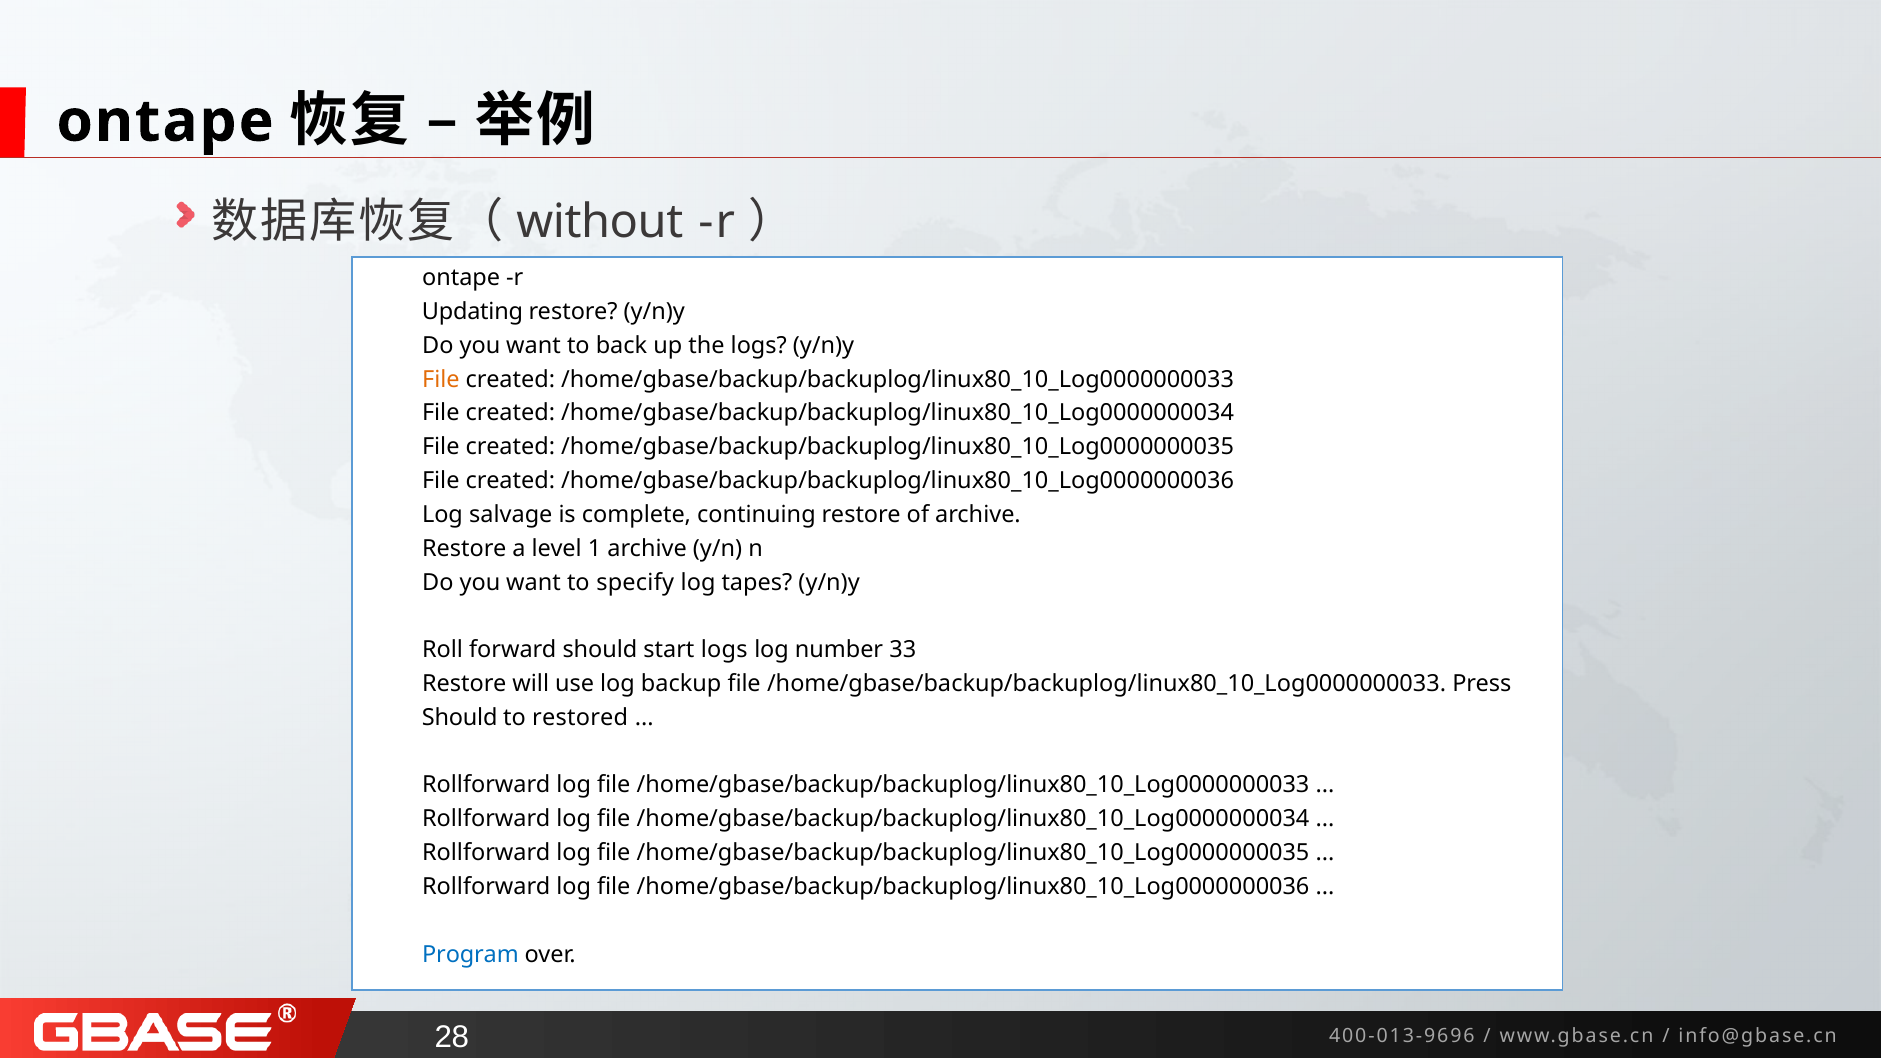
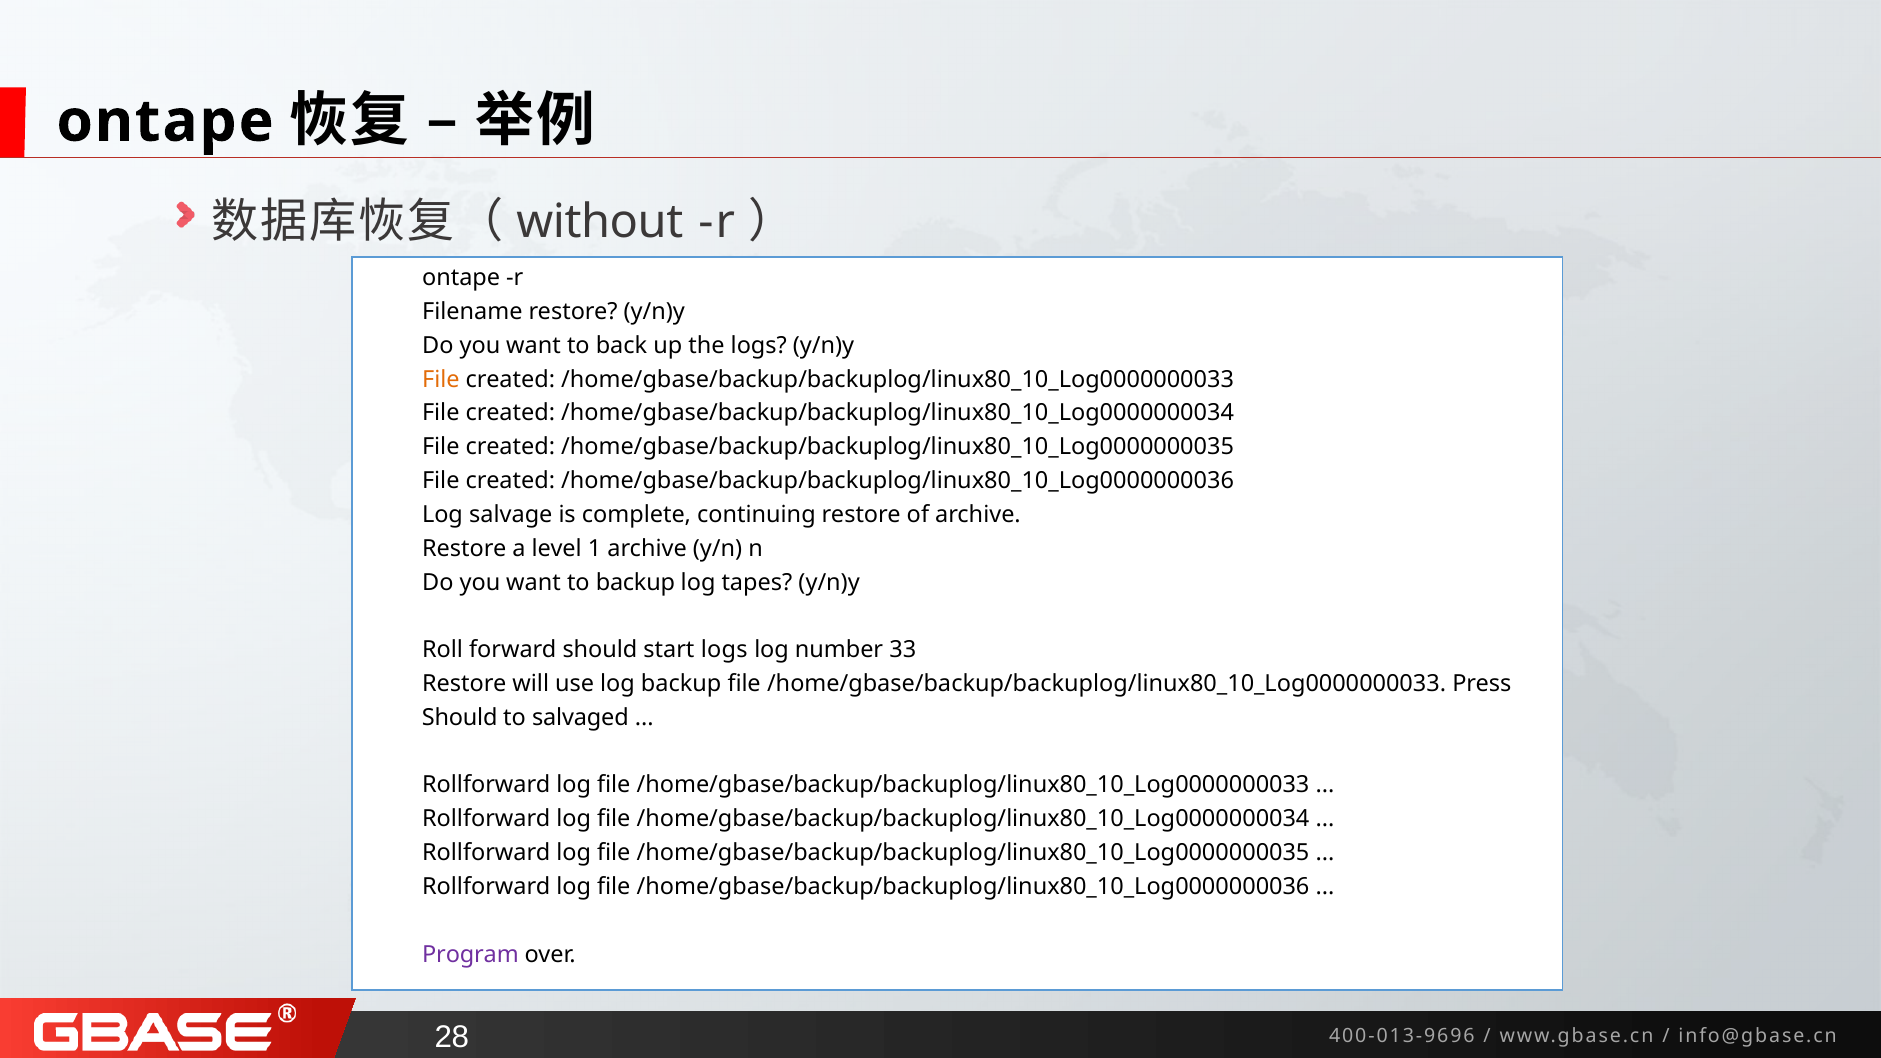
Updating: Updating -> Filename (472, 312)
to specify: specify -> backup (635, 582)
restored: restored -> salvaged (580, 718)
Program colour: blue -> purple (470, 954)
